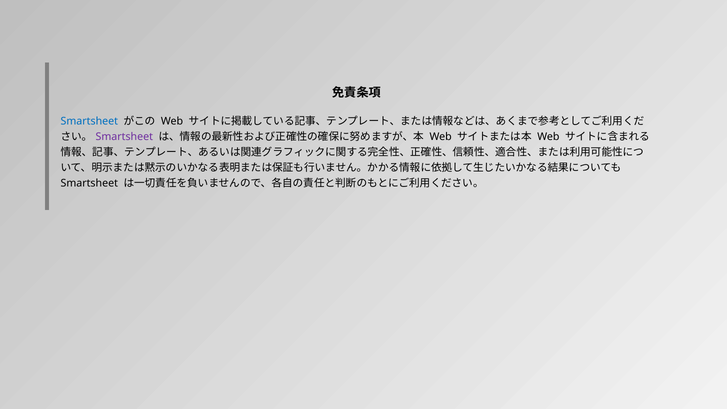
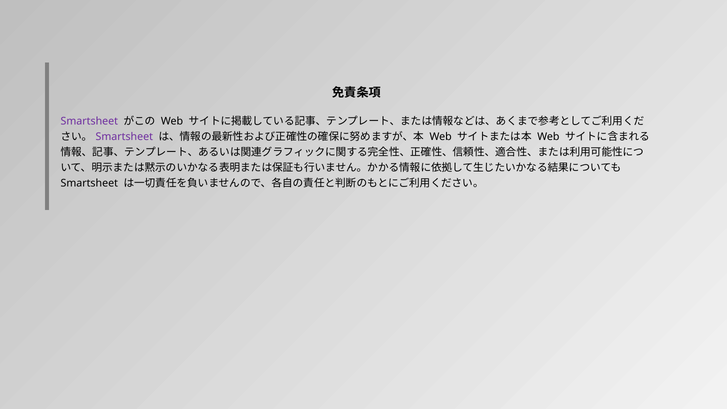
Smartsheet colour: blue -> purple (89, 121)
